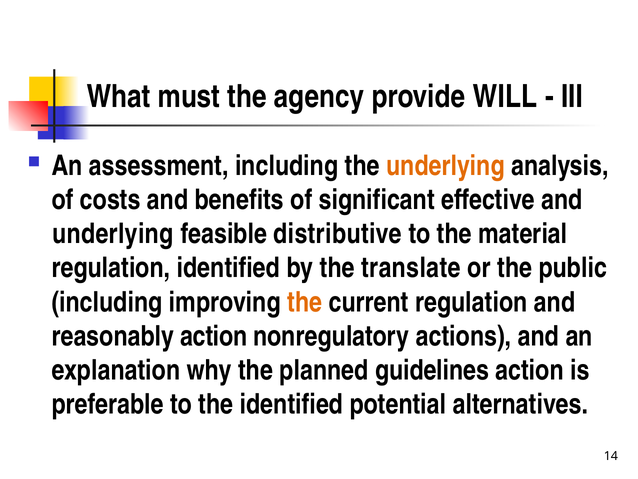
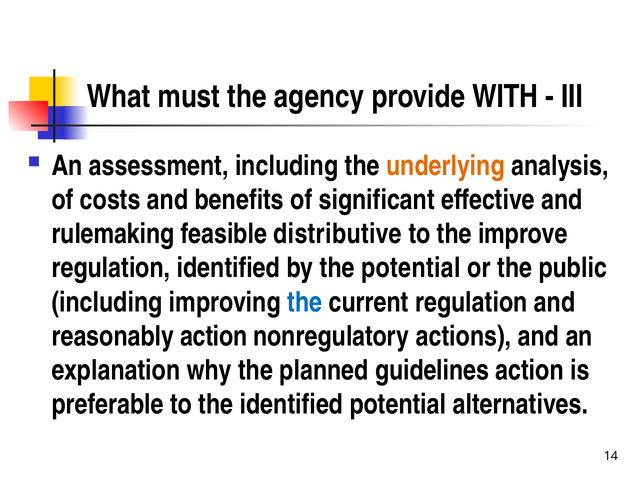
WILL: WILL -> WITH (505, 97)
underlying: underlying -> rulemaking (113, 234)
material: material -> improve (523, 234)
the translate: translate -> potential (411, 268)
the colour: orange -> blue (305, 302)
